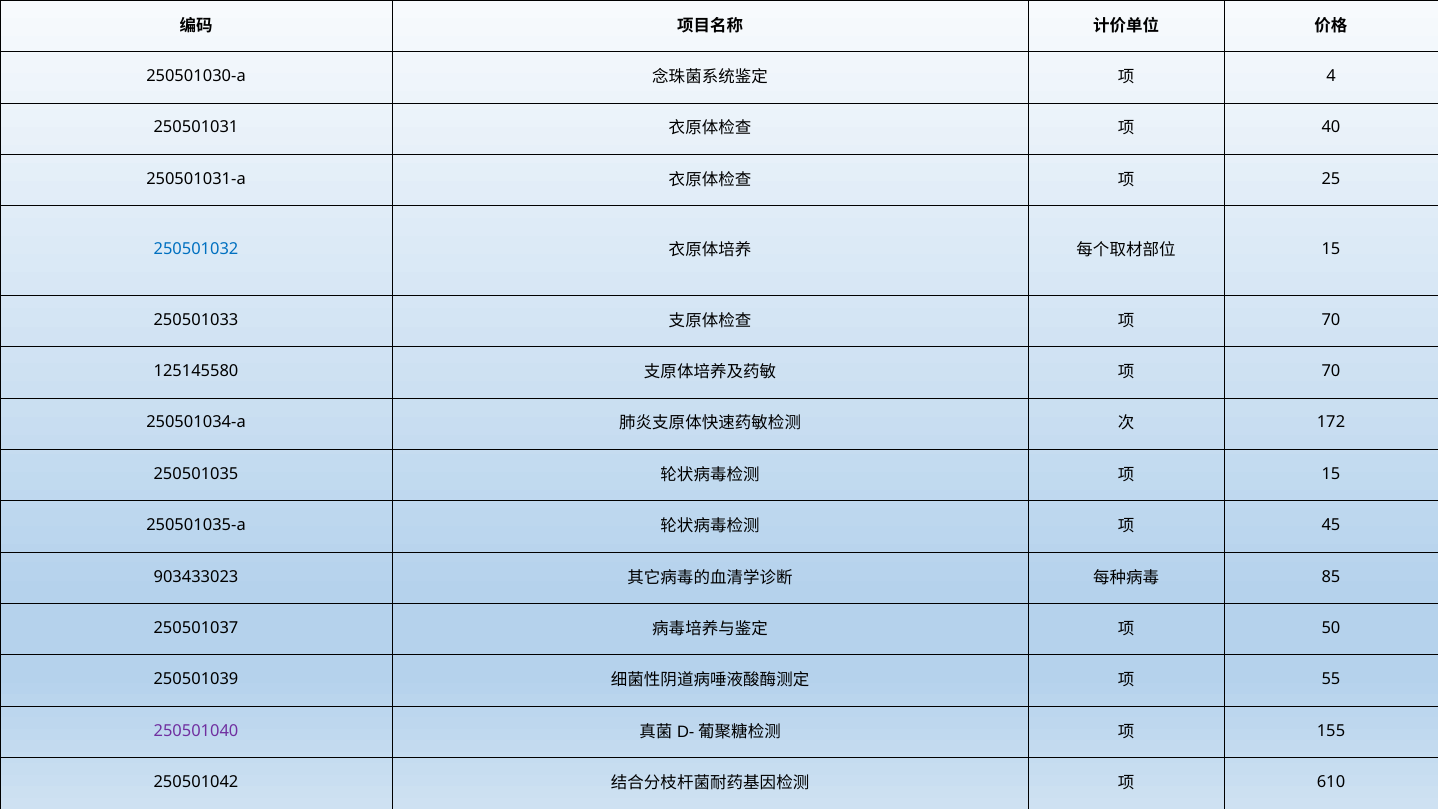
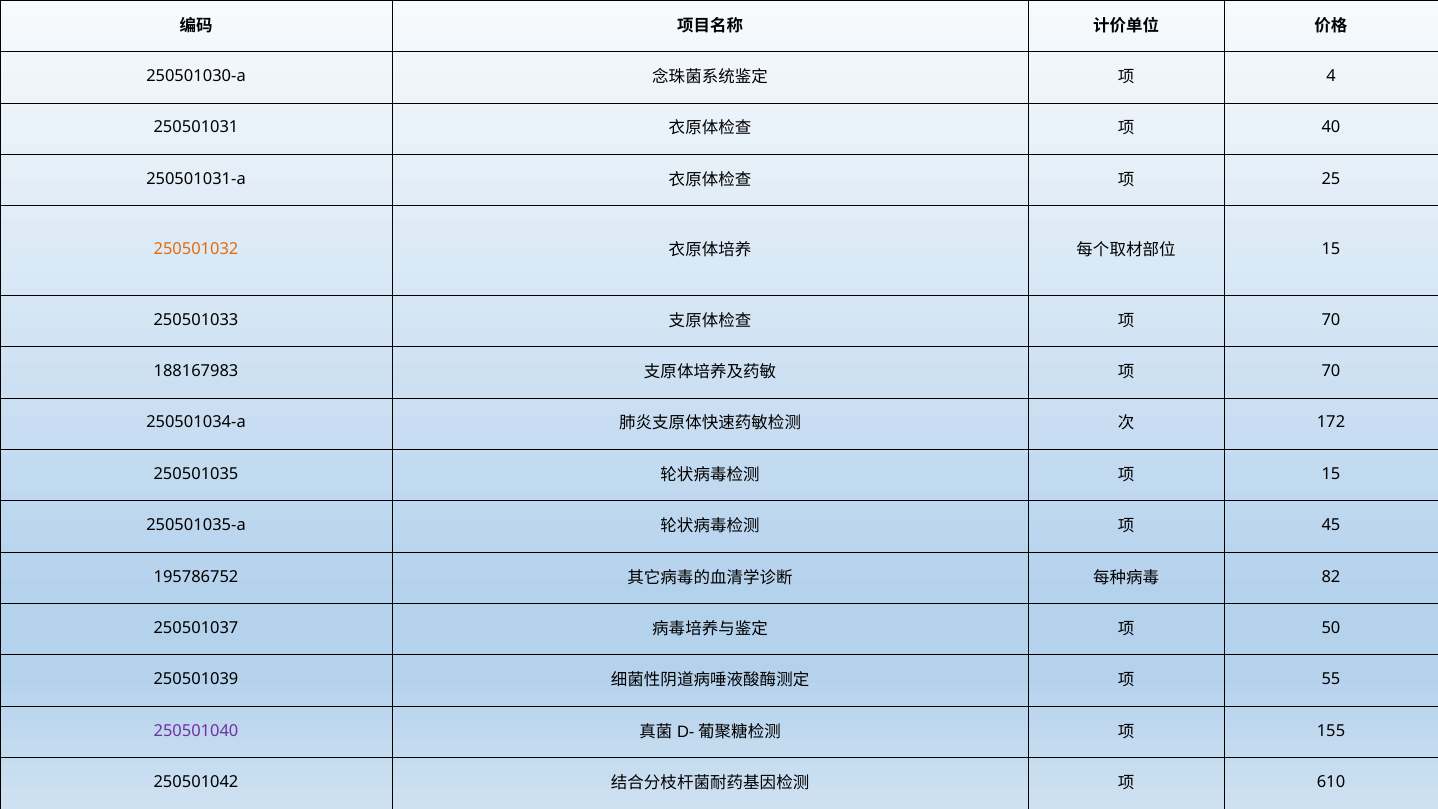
250501032 colour: blue -> orange (196, 249)
125145580: 125145580 -> 188167983 (196, 371)
903433023: 903433023 -> 195786752 (196, 577)
85: 85 -> 82 (1331, 577)
